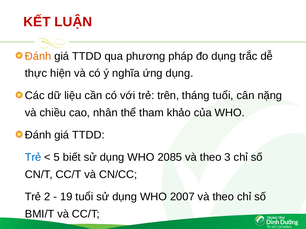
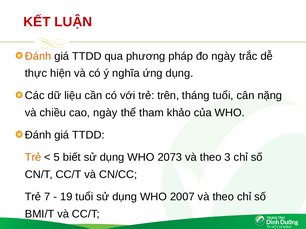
đo dụng: dụng -> ngày (224, 56)
cao nhân: nhân -> ngày (105, 113)
Trẻ colour: blue -> orange (33, 158)
2085: 2085 -> 2073 (170, 158)
2: 2 -> 7 (47, 197)
